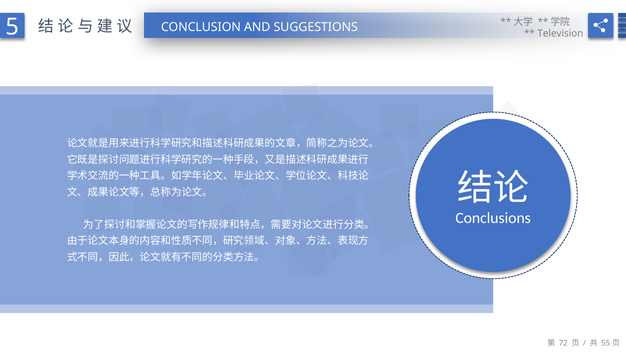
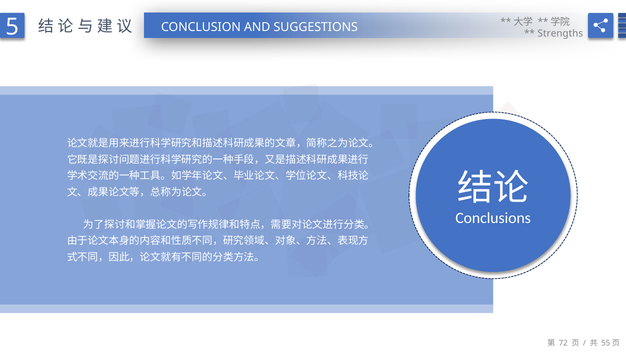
Television: Television -> Strengths (560, 34)
